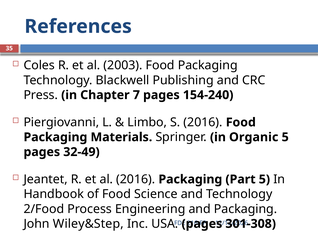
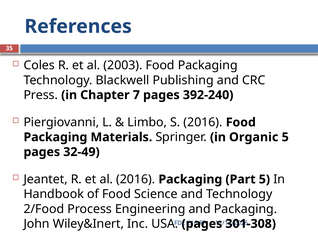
154-240: 154-240 -> 392-240 (208, 95)
Wiley&Step: Wiley&Step -> Wiley&Inert (88, 224)
